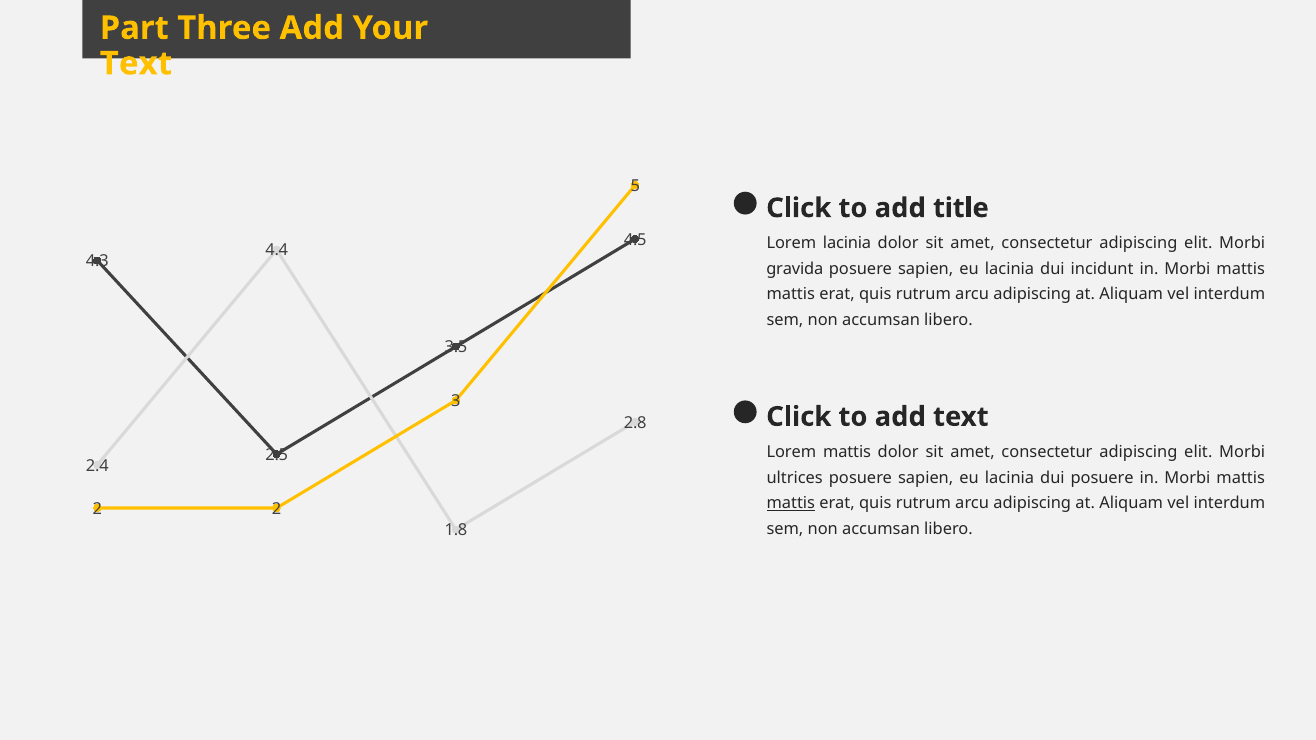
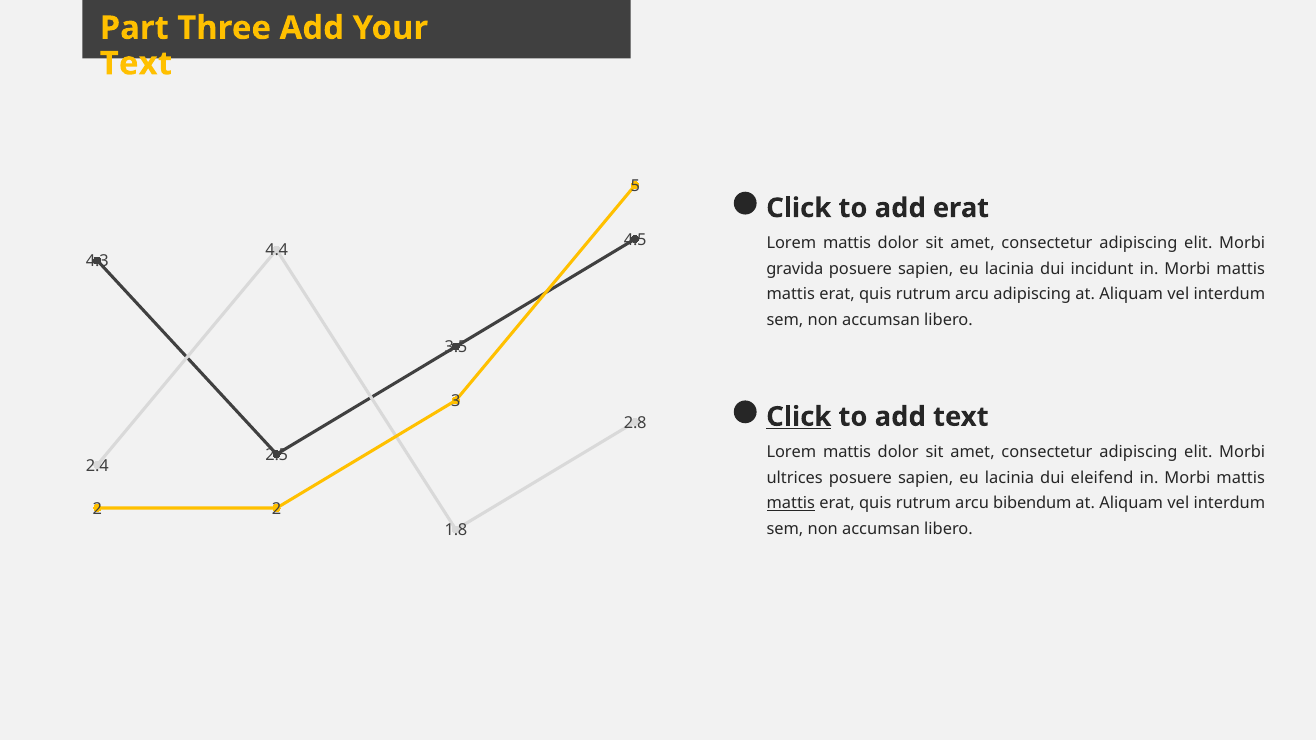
add title: title -> erat (961, 208)
lacinia: lacinia -> mattis (847, 243)
Click underline: none -> present (799, 417)
dui posuere: posuere -> eleifend (1102, 478)
adipiscing: adipiscing -> bibendum (1032, 503)
